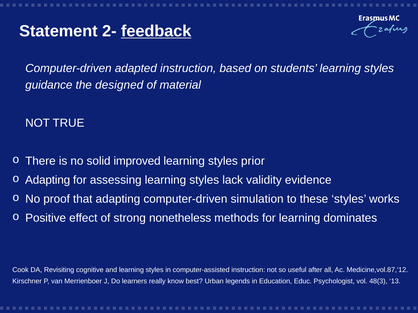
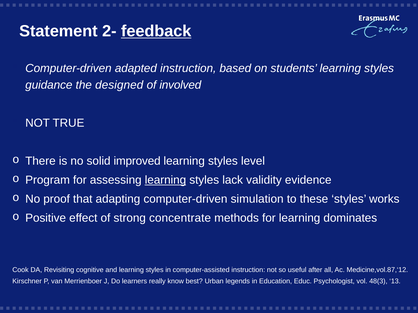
material: material -> involved (180, 85)
prior: prior -> level (253, 161)
Adapting: Adapting -> Program (48, 180)
learning underline: none -> present (165, 180)
nonetheless: nonetheless -> concentrate (180, 218)
